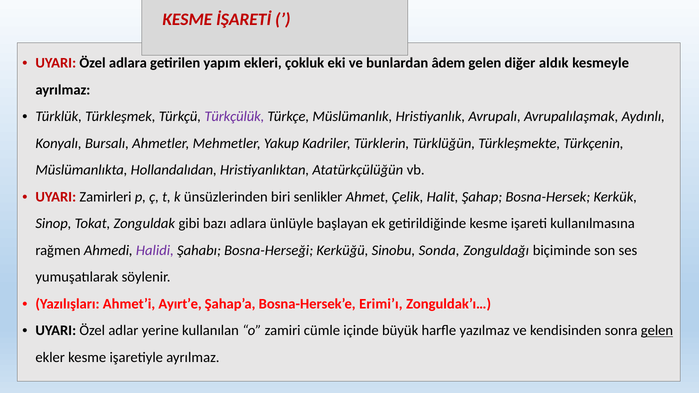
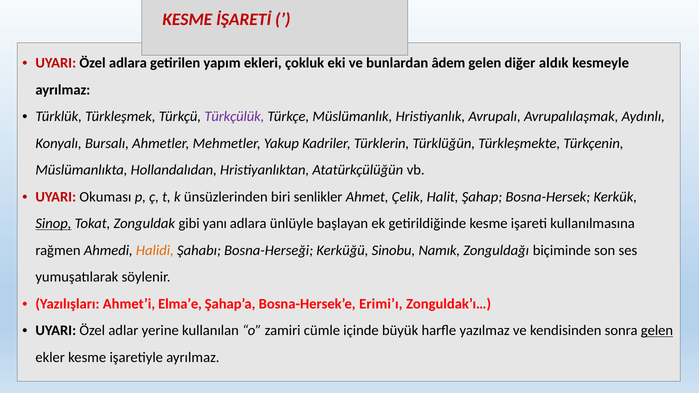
Zamirleri: Zamirleri -> Okuması (105, 197)
Sinop underline: none -> present (53, 224)
bazı: bazı -> yanı (215, 224)
Halidi colour: purple -> orange (155, 250)
Sonda: Sonda -> Namık (439, 250)
Ayırt’e: Ayırt’e -> Elma’e (180, 304)
